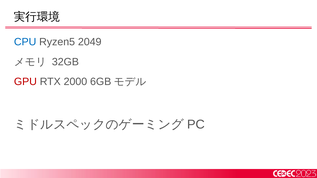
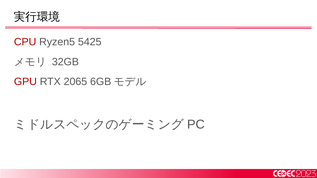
CPU colour: blue -> red (25, 42)
2049: 2049 -> 5425 (90, 42)
2000: 2000 -> 2065 (75, 82)
